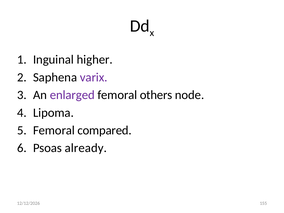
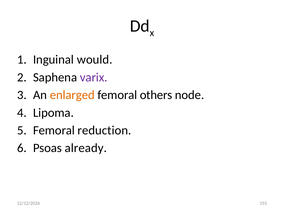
higher: higher -> would (95, 60)
enlarged colour: purple -> orange (72, 95)
compared: compared -> reduction (104, 130)
